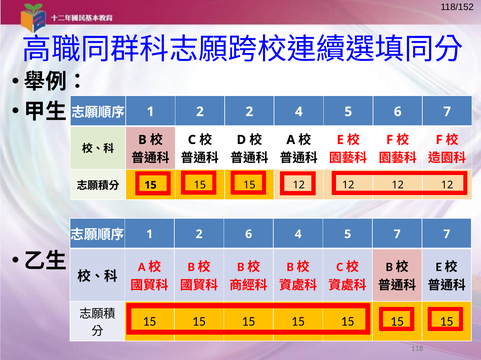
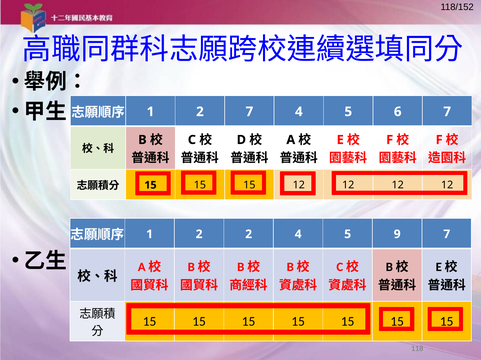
2 2: 2 -> 7 (249, 112)
2 6: 6 -> 2 (249, 235)
5 7: 7 -> 9 (397, 235)
